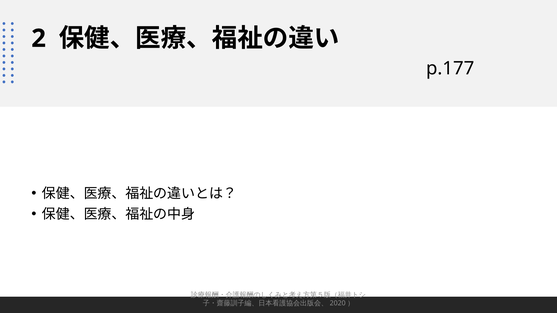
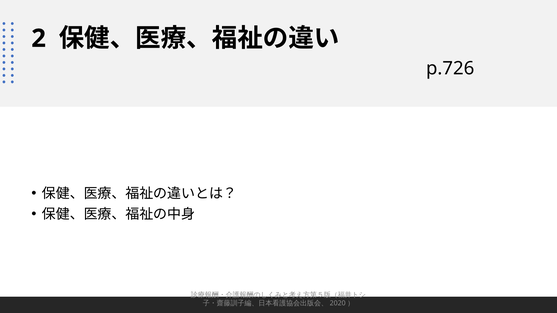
p.177: p.177 -> p.726 (450, 68)
